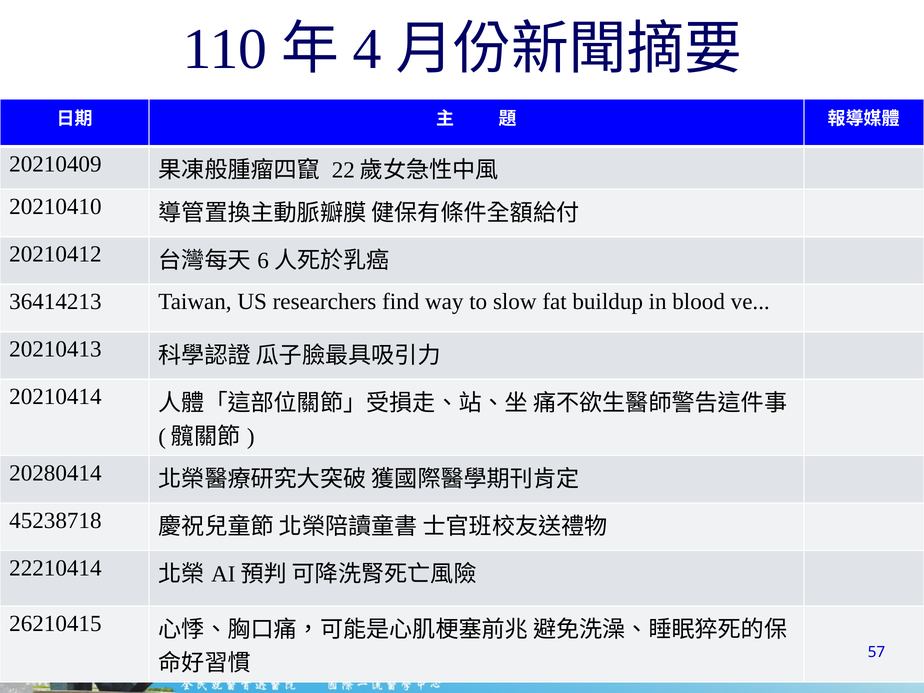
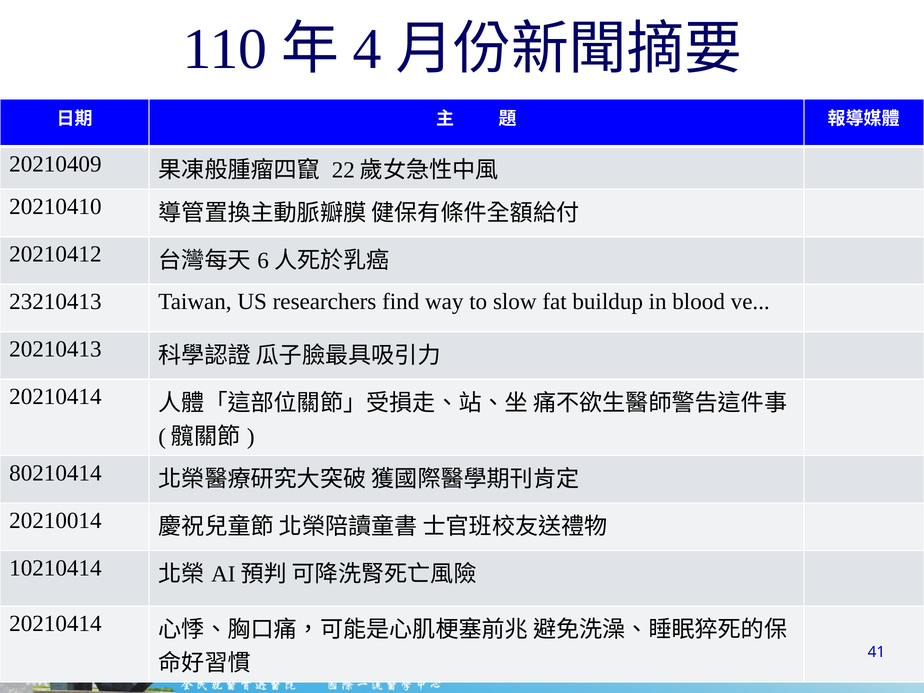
36414213: 36414213 -> 23210413 (55, 302)
20280414: 20280414 -> 80210414 (55, 473)
45238718: 45238718 -> 20210014 (55, 521)
22210414: 22210414 -> 10210414 (55, 568)
26210415: 26210415 -> 20210414 (55, 623)
57: 57 -> 41 (876, 652)
